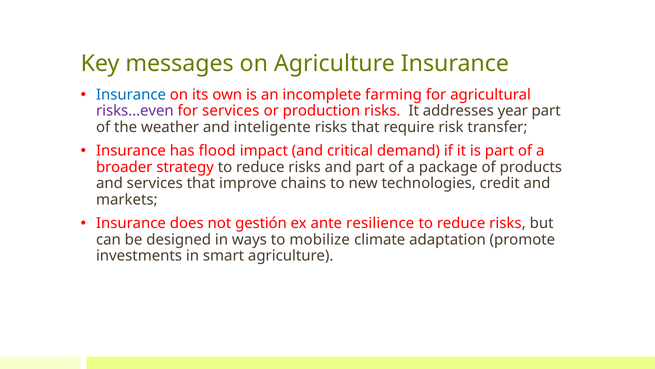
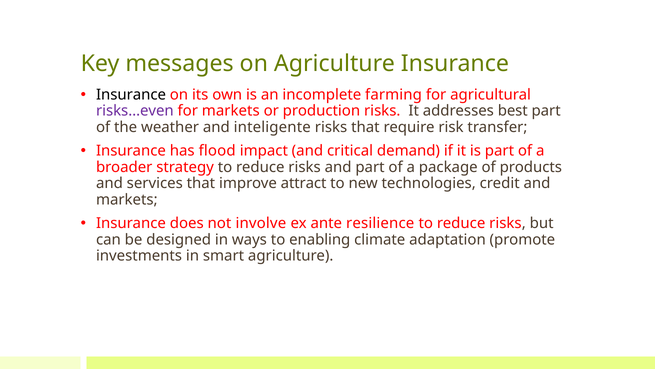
Insurance colour: blue -> black (131, 95)
for services: services -> markets (231, 111)
year: year -> best (513, 111)
chains: chains -> attract (304, 183)
gestión: gestión -> involve (261, 223)
mobilize: mobilize -> enabling (320, 239)
